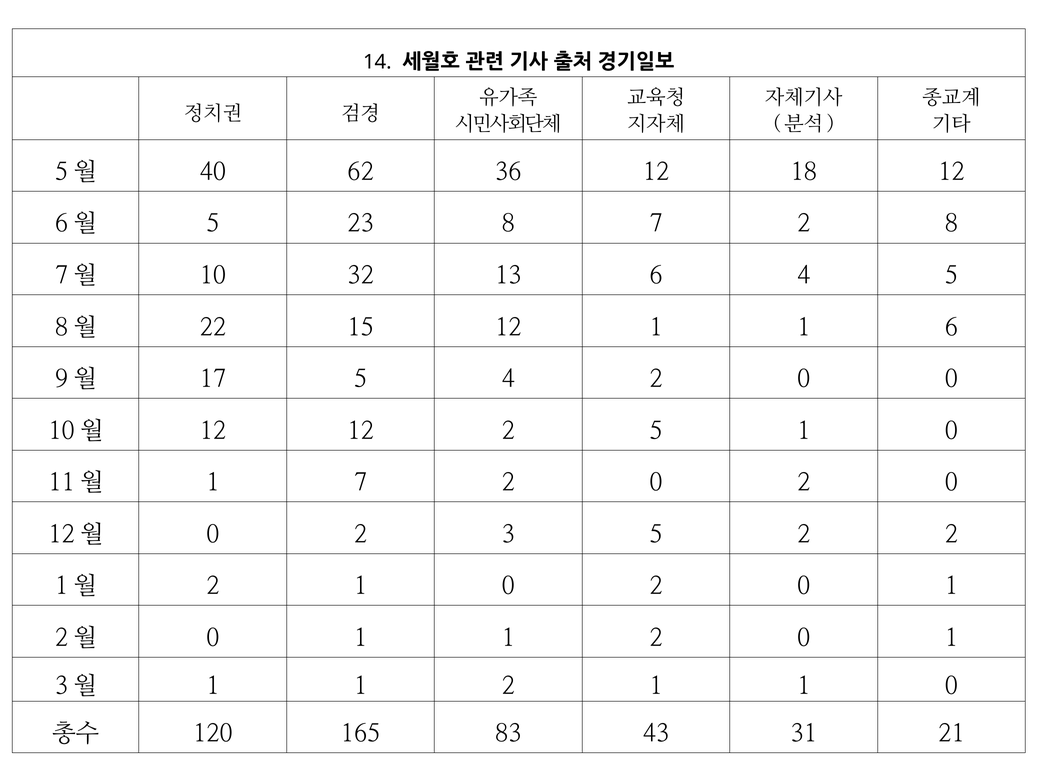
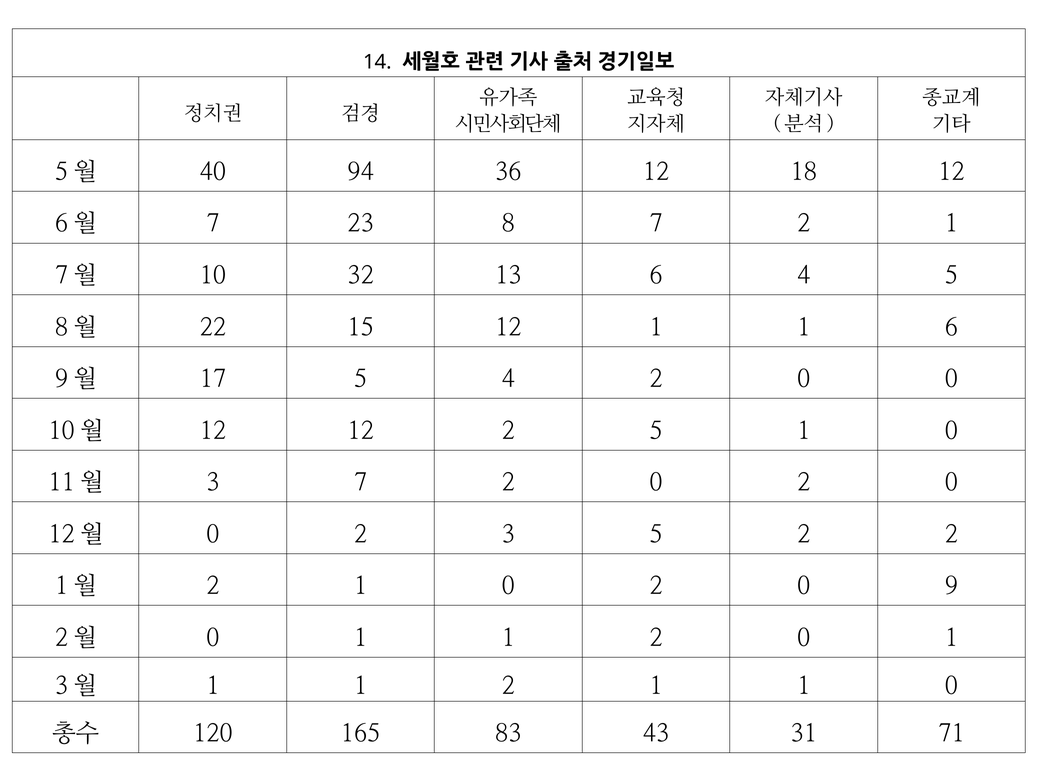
62: 62 -> 94 (361, 172)
5: 5 -> 7 (213, 224)
7 2 8: 8 -> 1 (951, 224)
1: 1 -> 3 (213, 483)
0 2 0 1: 1 -> 9 (951, 587)
21: 21 -> 71 (951, 734)
